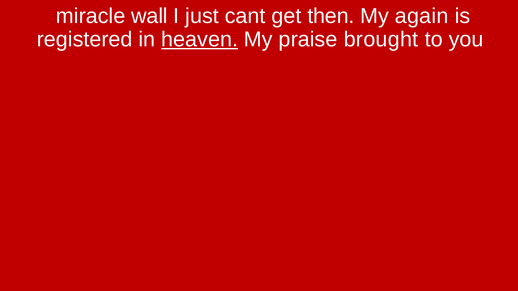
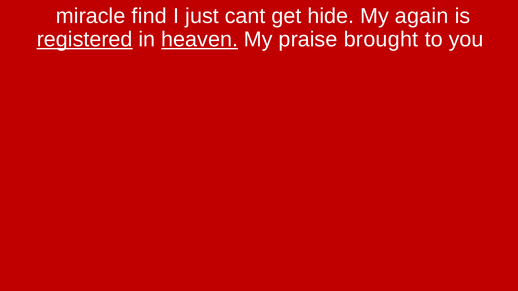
wall: wall -> find (149, 16)
then: then -> hide (331, 16)
registered underline: none -> present (85, 39)
